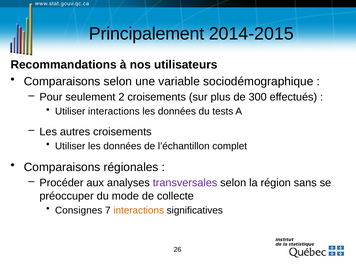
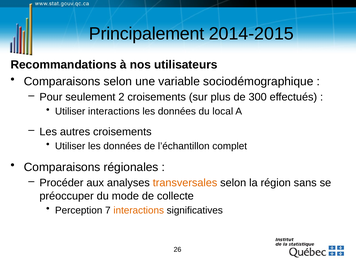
tests: tests -> local (223, 111)
transversales colour: purple -> orange (185, 183)
Consignes: Consignes -> Perception (79, 210)
